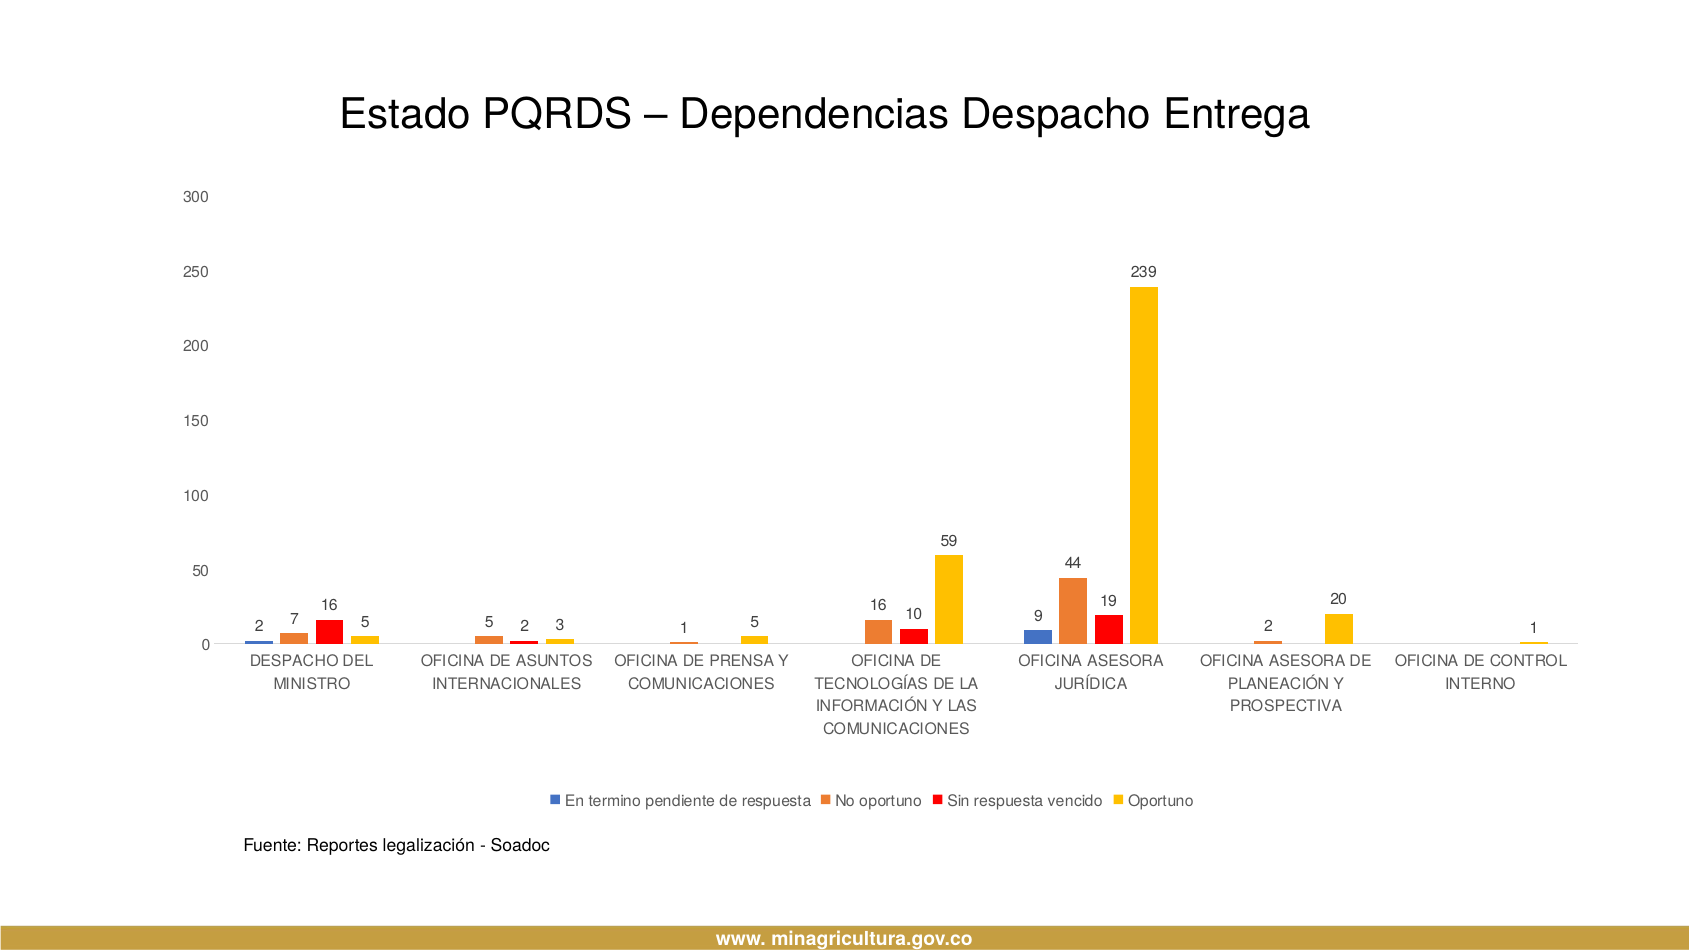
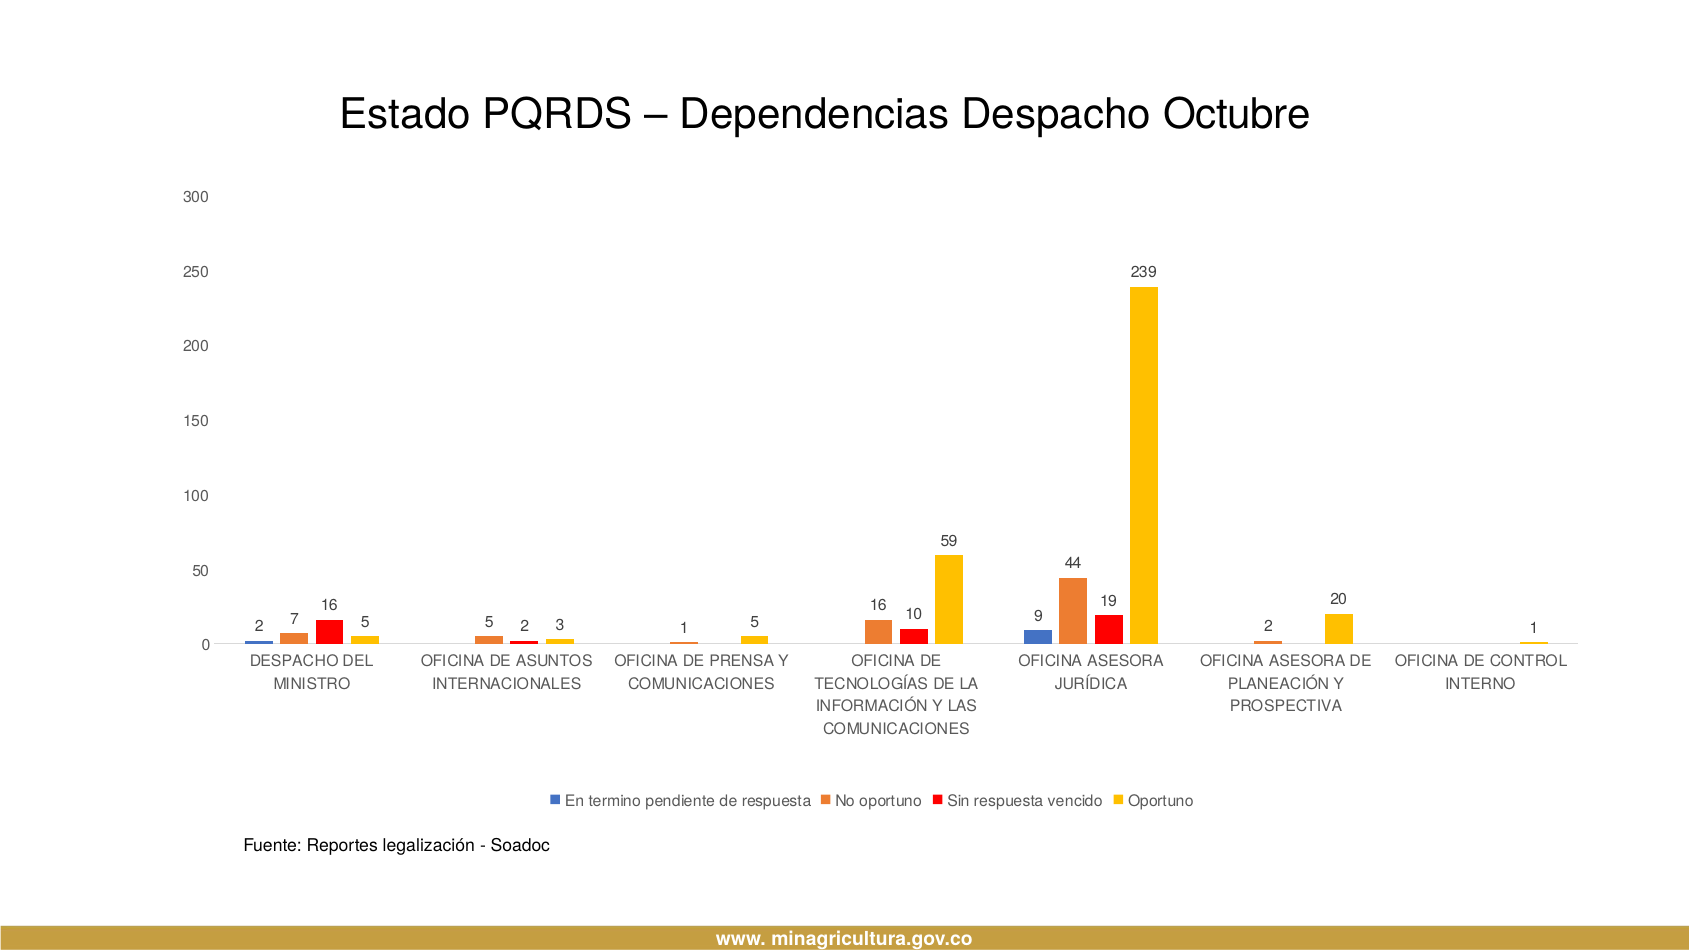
Entrega: Entrega -> Octubre (1237, 115)
